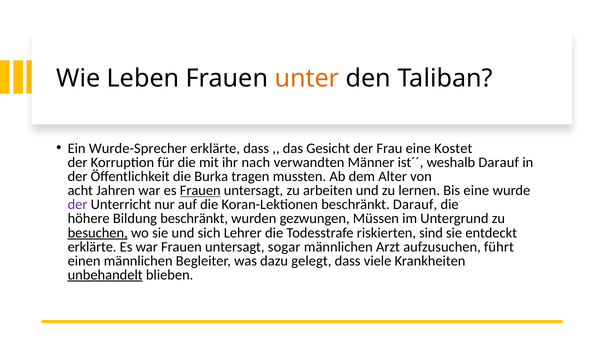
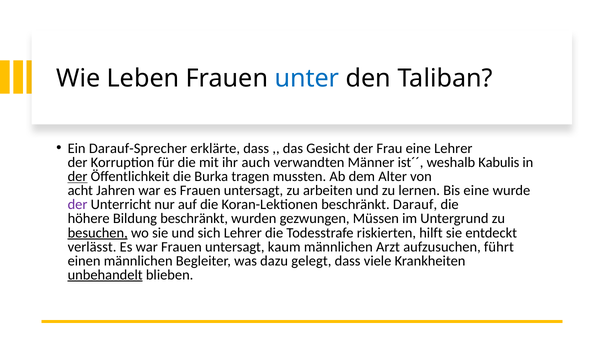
unter colour: orange -> blue (307, 78)
Wurde-Sprecher: Wurde-Sprecher -> Darauf-Sprecher (138, 148)
eine Kostet: Kostet -> Lehrer (453, 148)
nach: nach -> auch (256, 162)
weshalb Darauf: Darauf -> Kabulis (499, 162)
der underline: none -> present (78, 176)
Frauen underline: present -> none (200, 190)
sind: sind -> hilft (431, 233)
erklärte: erklärte -> verlässt (92, 247)
sogar: sogar -> kaum (284, 247)
